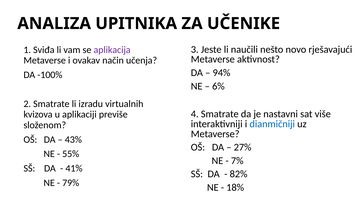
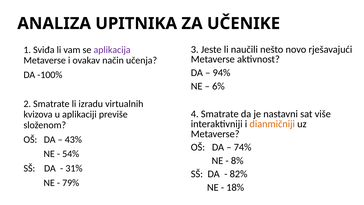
dianmičniji colour: blue -> orange (272, 124)
27%: 27% -> 74% (243, 147)
55%: 55% -> 54% (71, 154)
7%: 7% -> 8% (237, 161)
41%: 41% -> 31% (74, 168)
